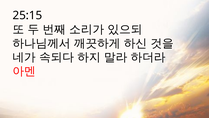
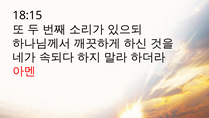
25:15: 25:15 -> 18:15 (27, 15)
